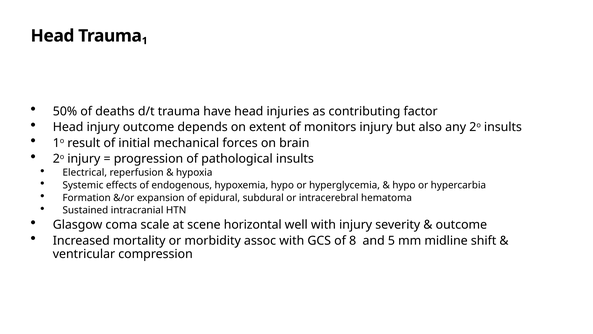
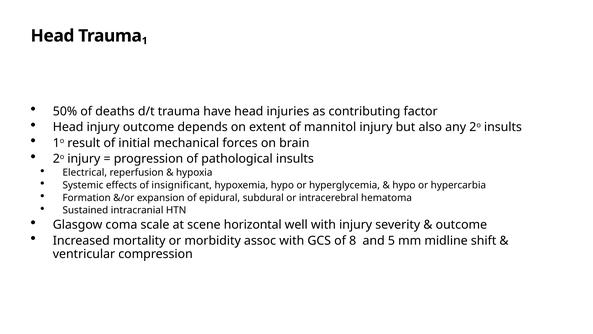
monitors: monitors -> mannitol (330, 127)
endogenous: endogenous -> insignificant (182, 185)
